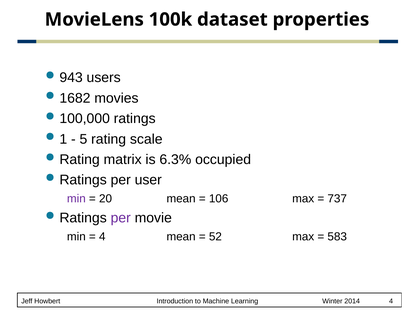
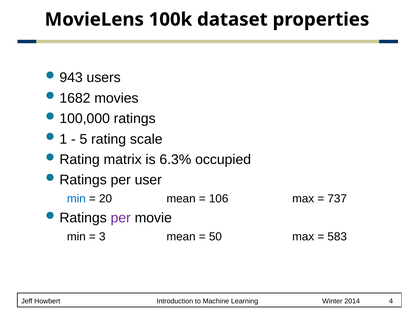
min colour: purple -> blue (76, 199)
4: 4 -> 3 (102, 237)
52: 52 -> 50 (215, 237)
